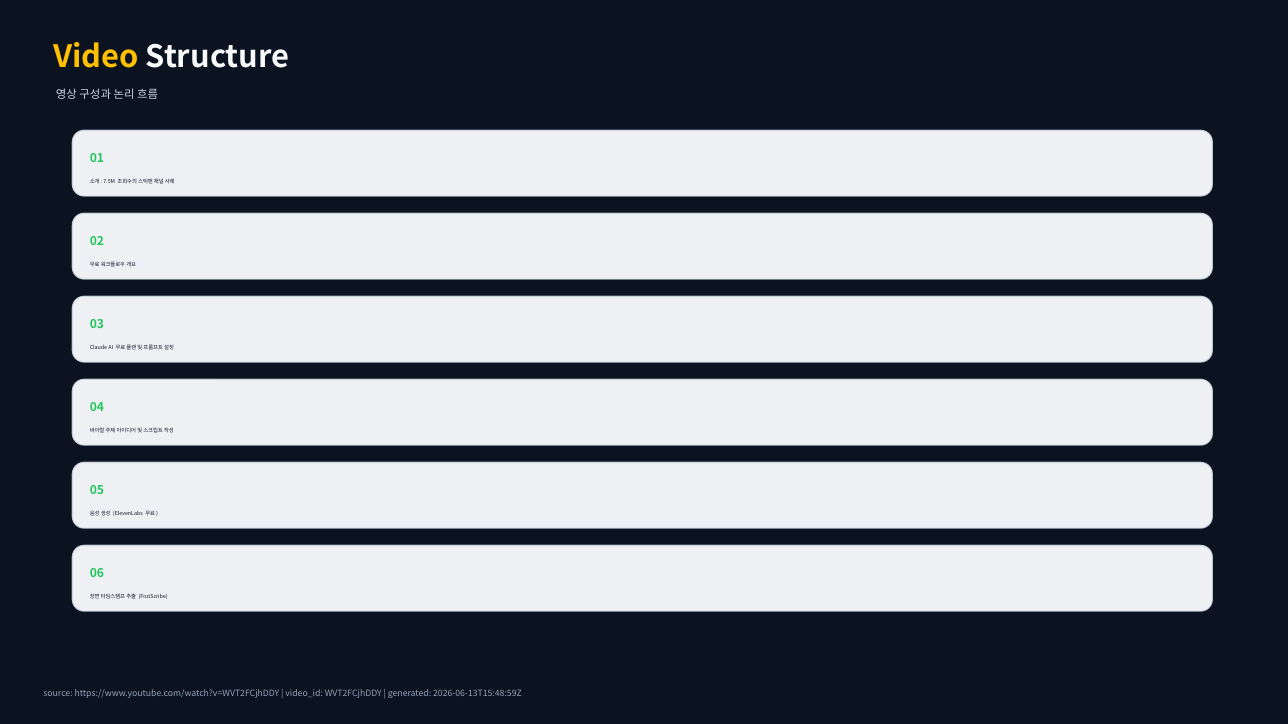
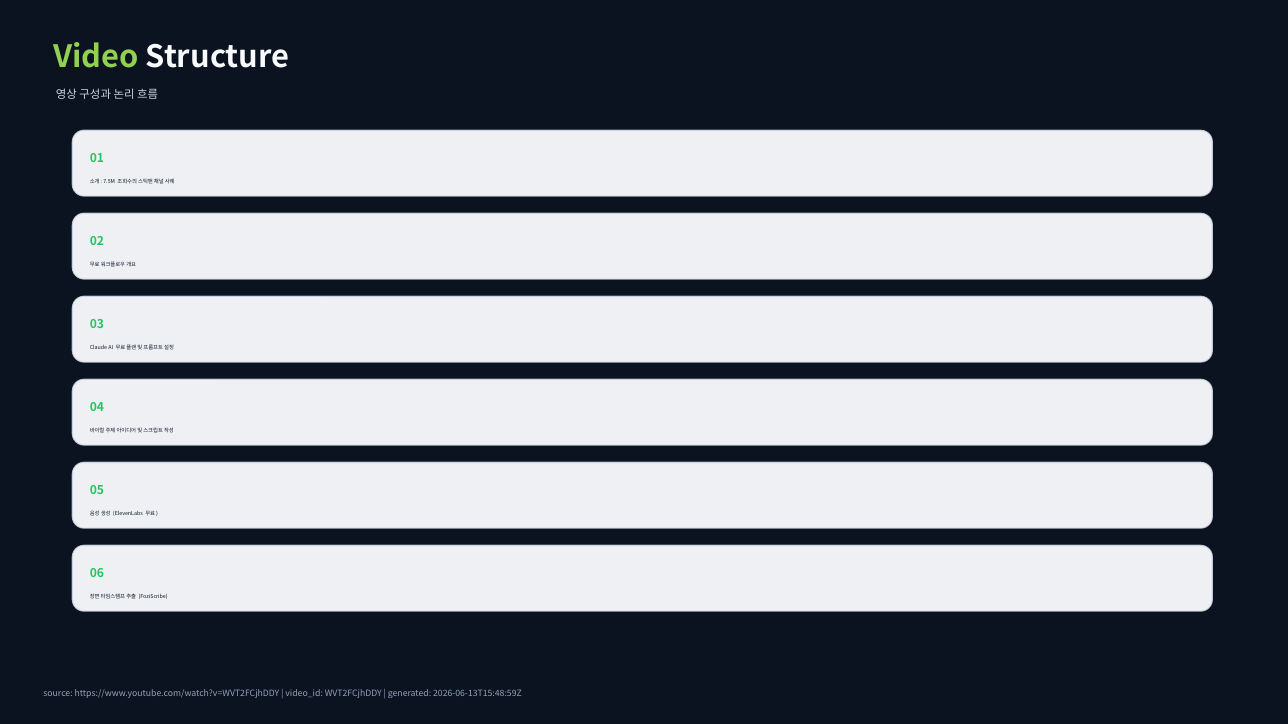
Video colour: yellow -> light green (96, 58)
